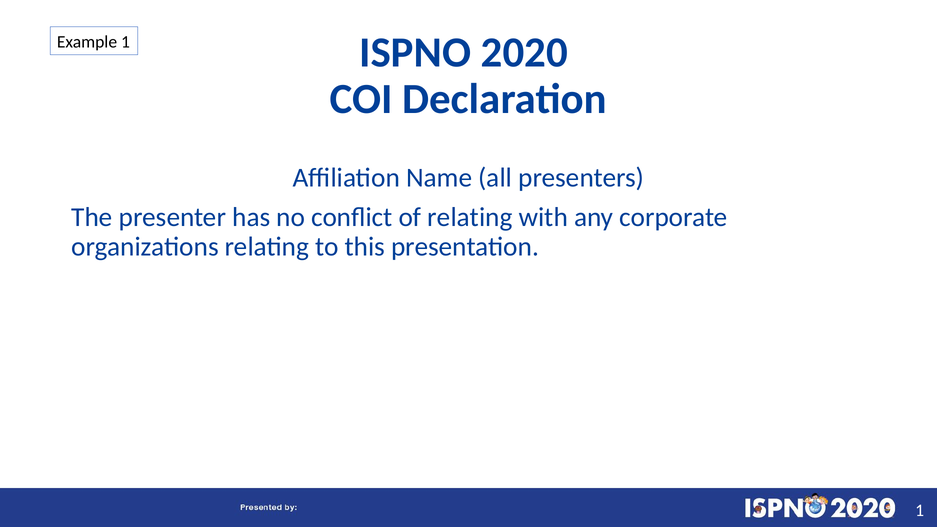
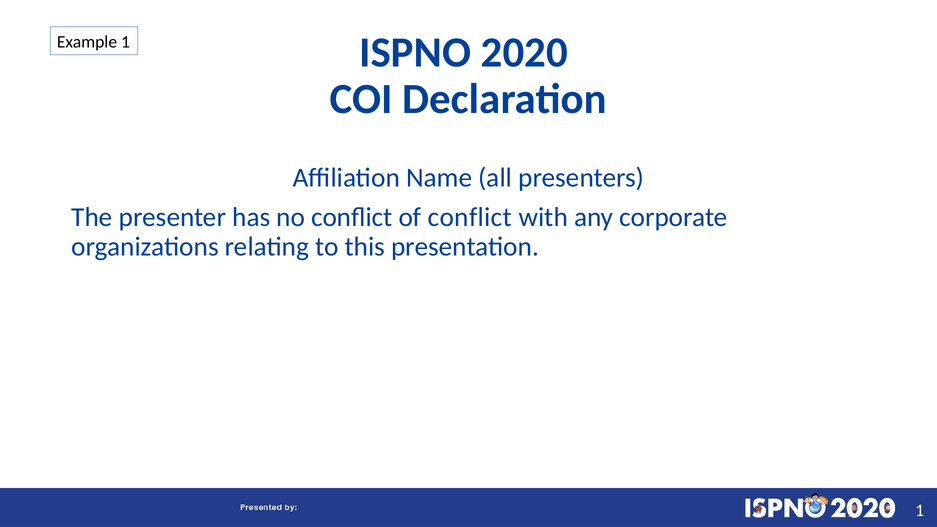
of relating: relating -> conflict (470, 217)
